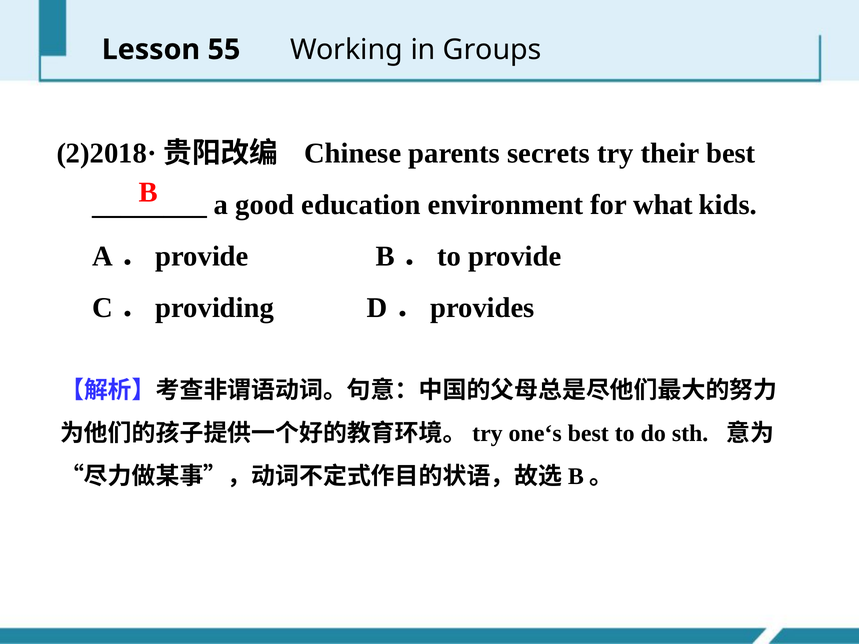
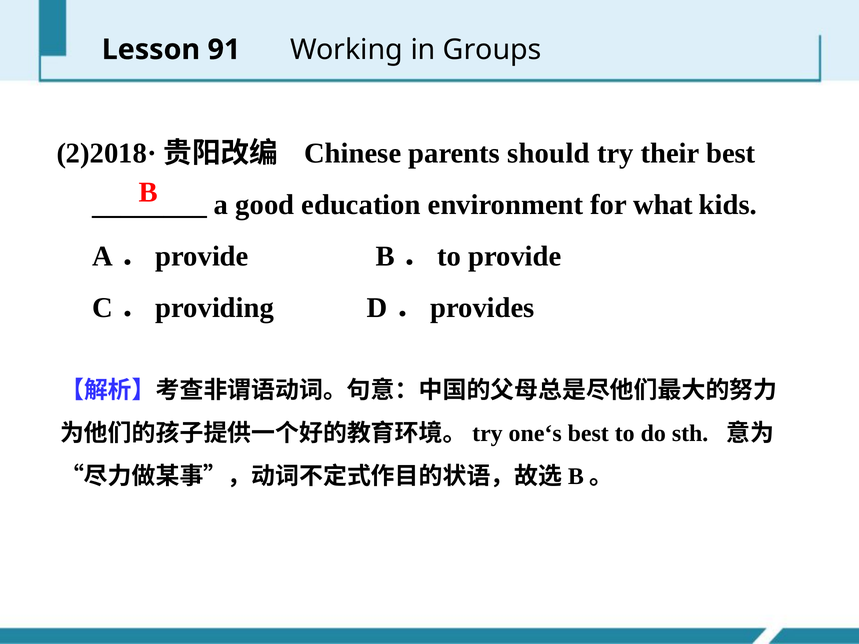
55: 55 -> 91 (224, 50)
secrets: secrets -> should (548, 153)
